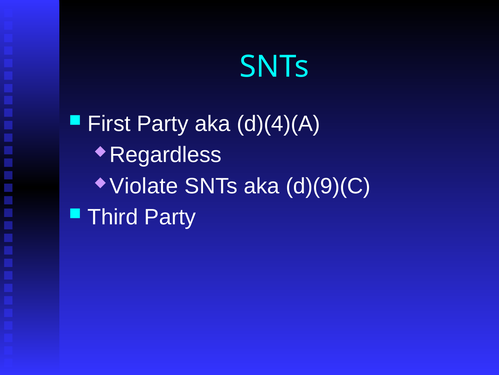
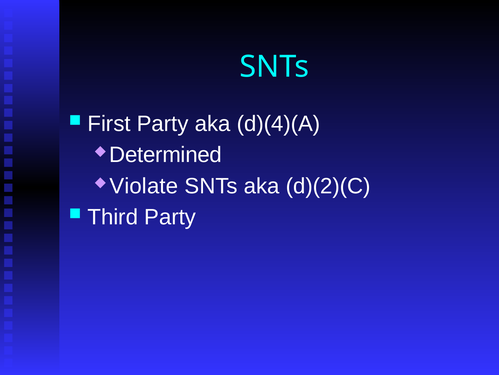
Regardless: Regardless -> Determined (166, 155)
d)(9)(C: d)(9)(C -> d)(2)(C (328, 186)
